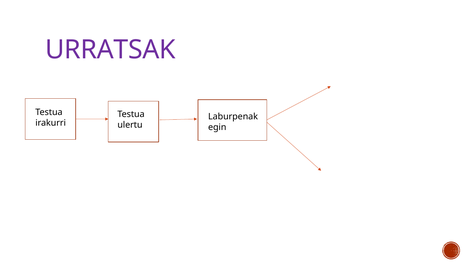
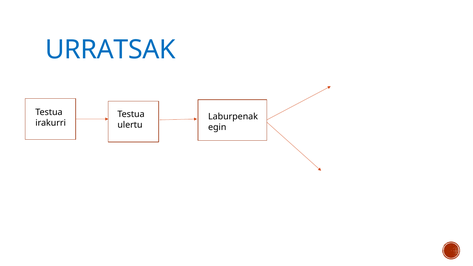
URRATSAK colour: purple -> blue (110, 50)
